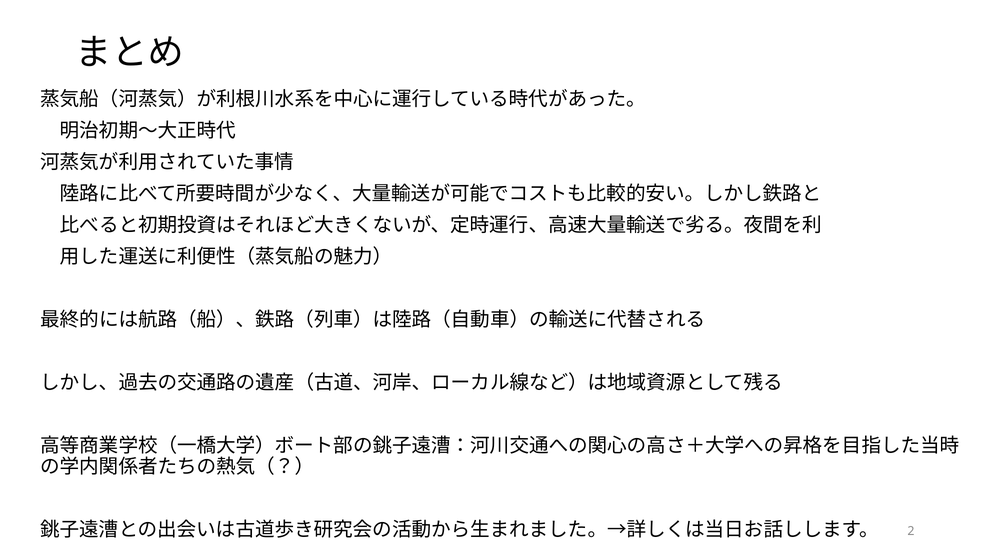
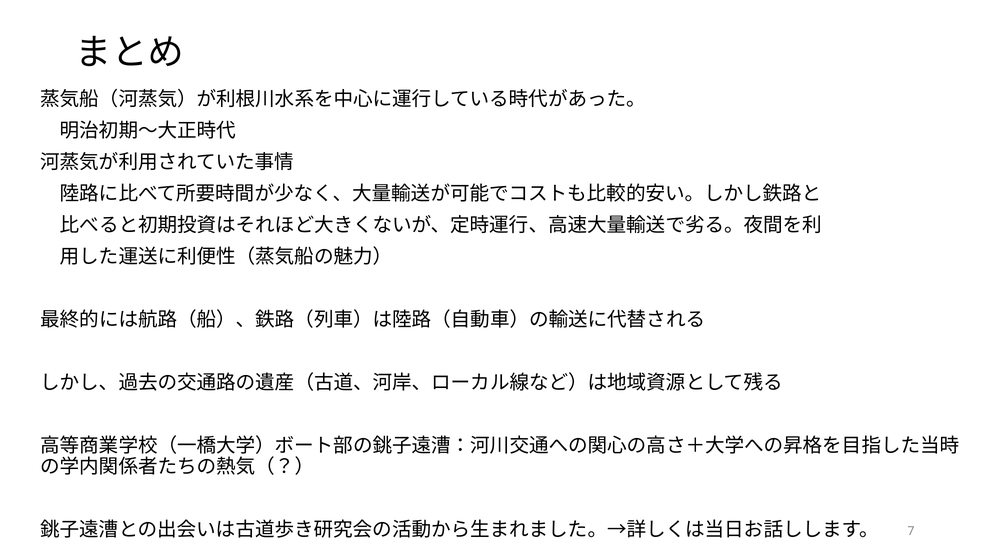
2: 2 -> 7 (911, 531)
